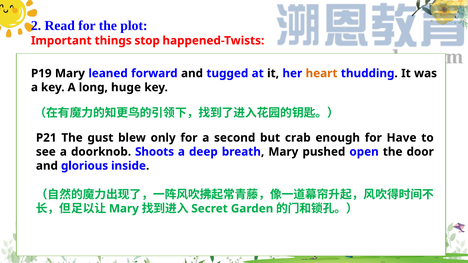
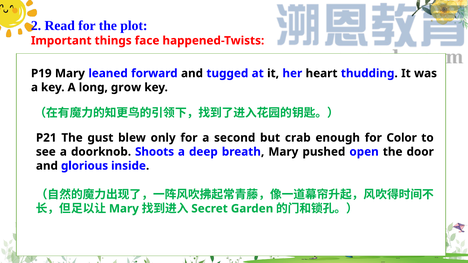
stop: stop -> face (147, 41)
heart colour: orange -> black (322, 73)
huge: huge -> grow (126, 87)
Have: Have -> Color (402, 138)
